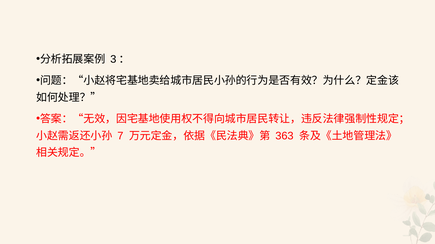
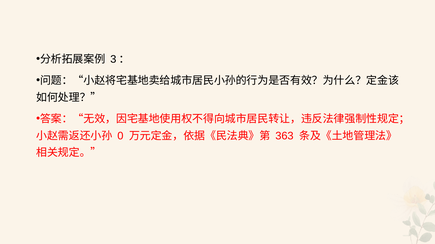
7: 7 -> 0 (120, 136)
